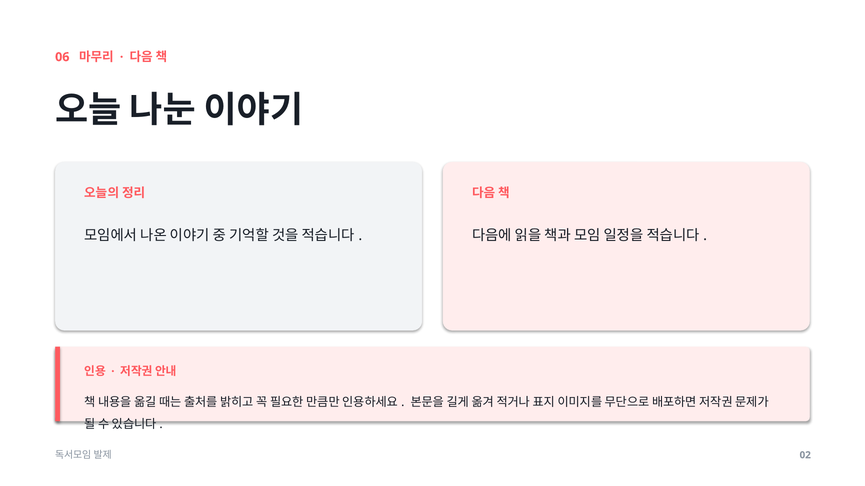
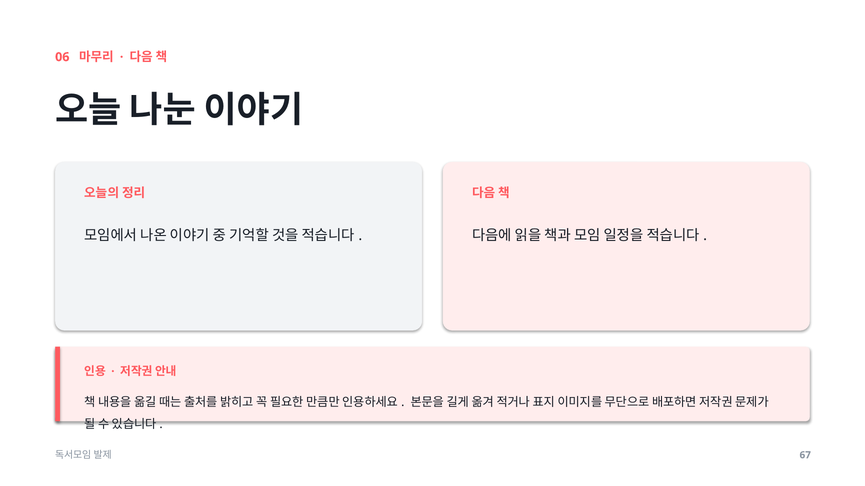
02: 02 -> 67 (805, 456)
